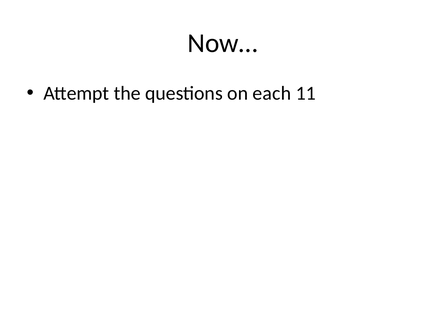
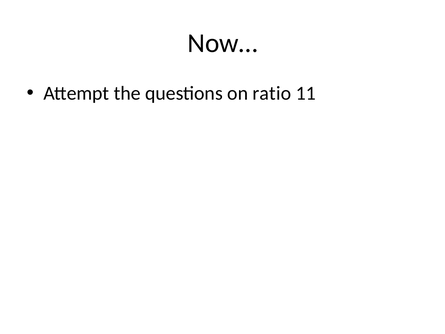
each: each -> ratio (272, 93)
